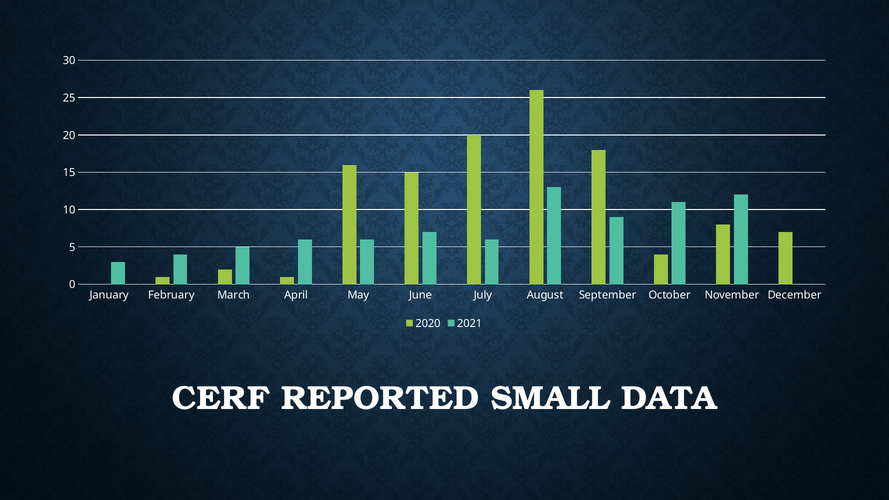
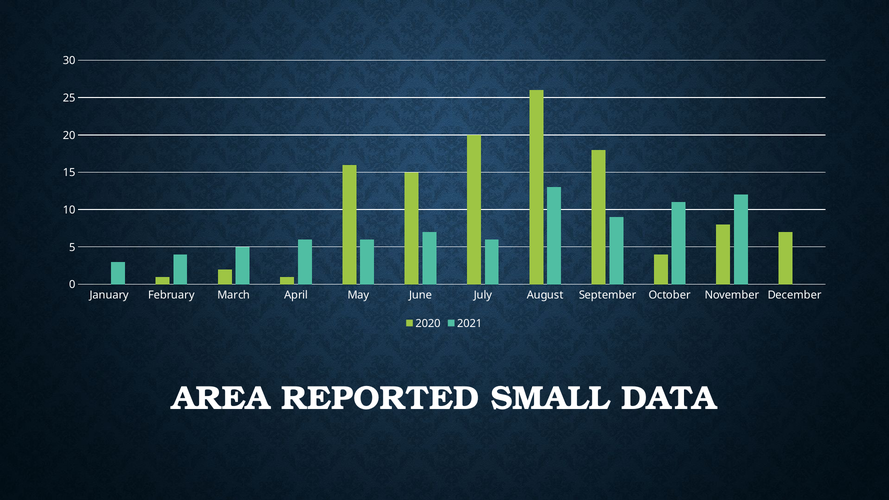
CERF: CERF -> AREA (221, 398)
